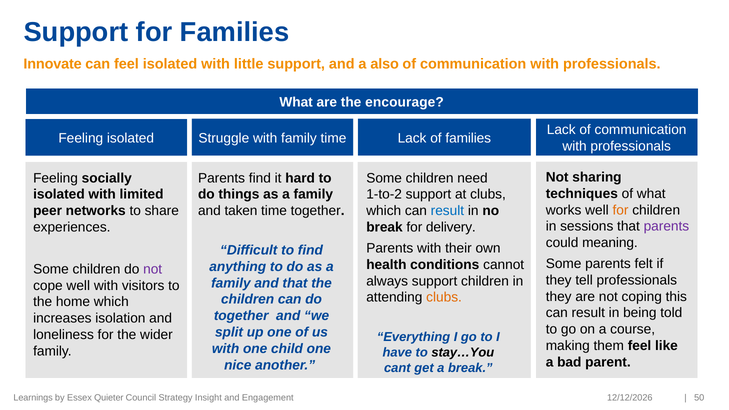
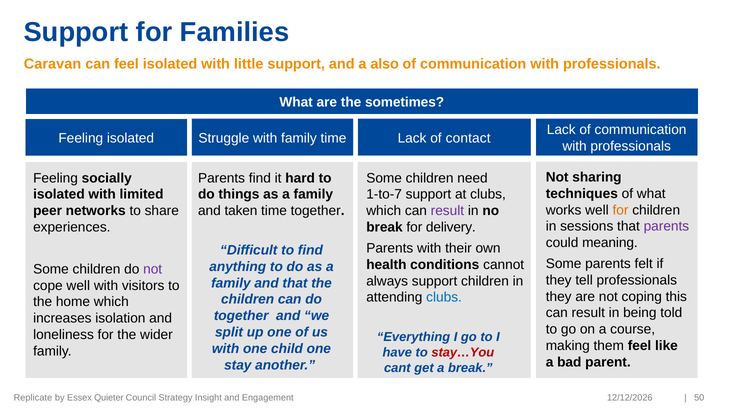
Innovate: Innovate -> Caravan (52, 64)
encourage: encourage -> sometimes (405, 102)
of families: families -> contact (468, 138)
1-to-2: 1-to-2 -> 1-to-7 (384, 194)
result colour: blue -> purple (447, 211)
clubs colour: orange -> blue (444, 297)
stay…You colour: black -> red (463, 352)
nice: nice -> stay (238, 365)
Learnings: Learnings -> Replicate (33, 398)
